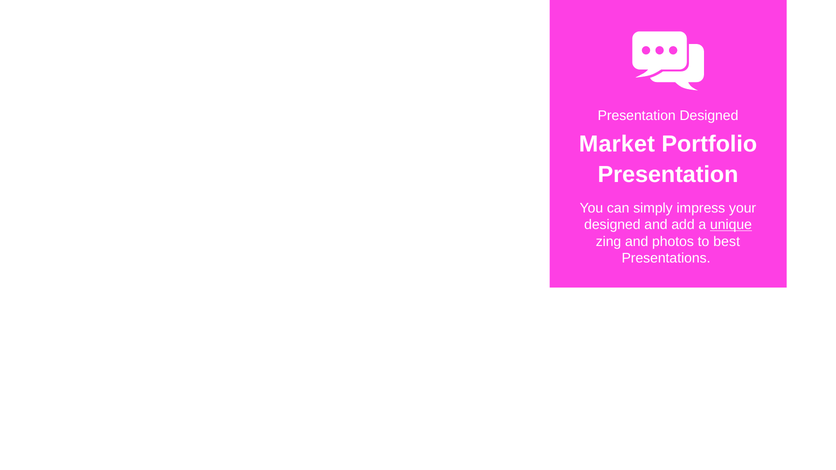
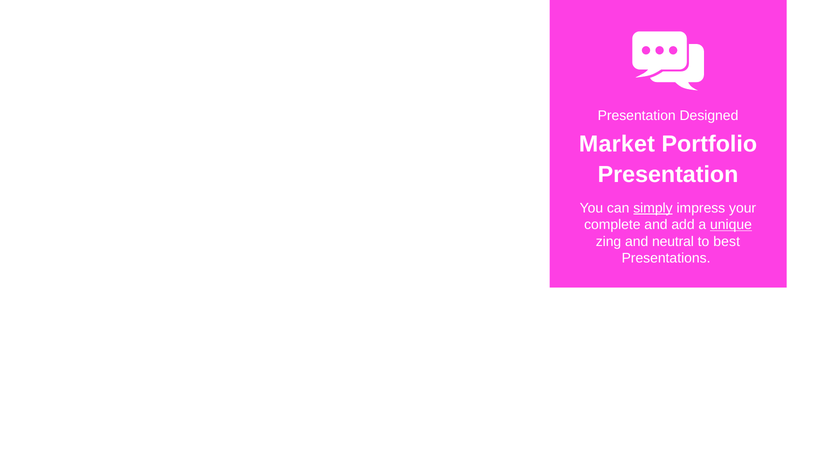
simply underline: none -> present (653, 208)
designed: designed -> complete (612, 225)
photos: photos -> neutral (673, 242)
